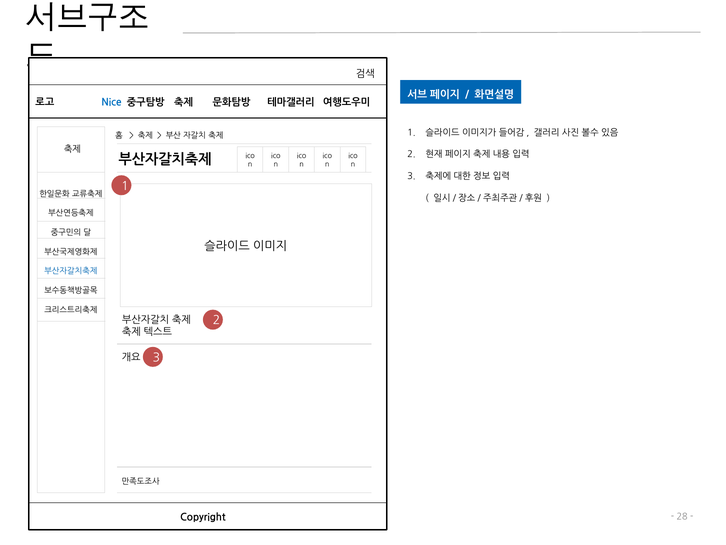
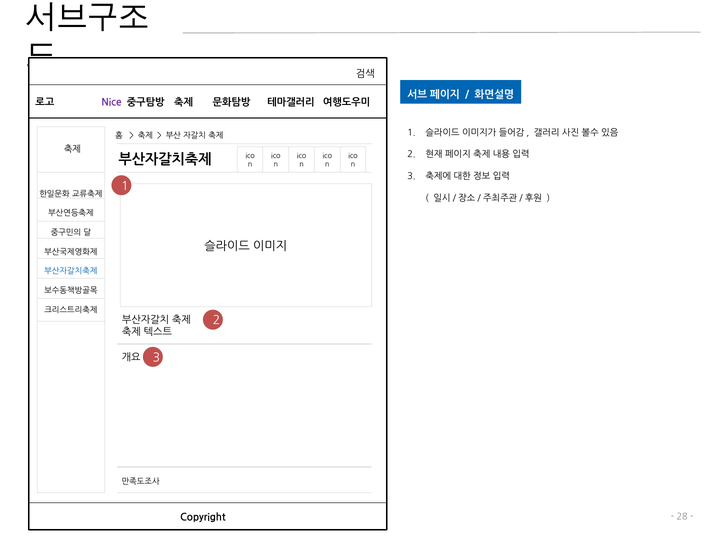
Nice colour: blue -> purple (112, 102)
